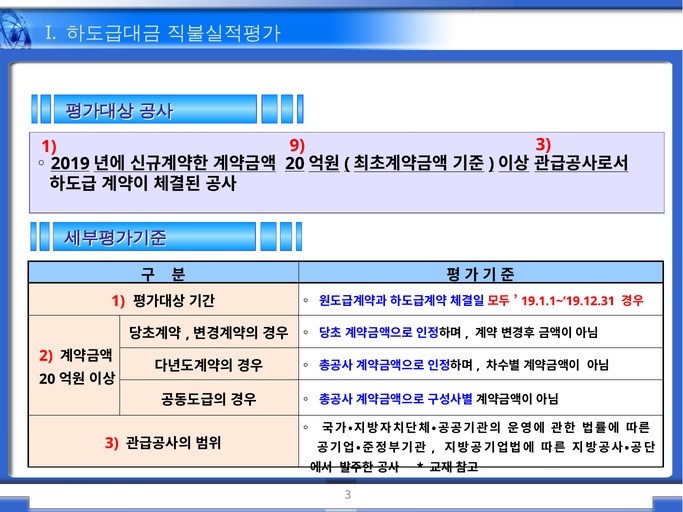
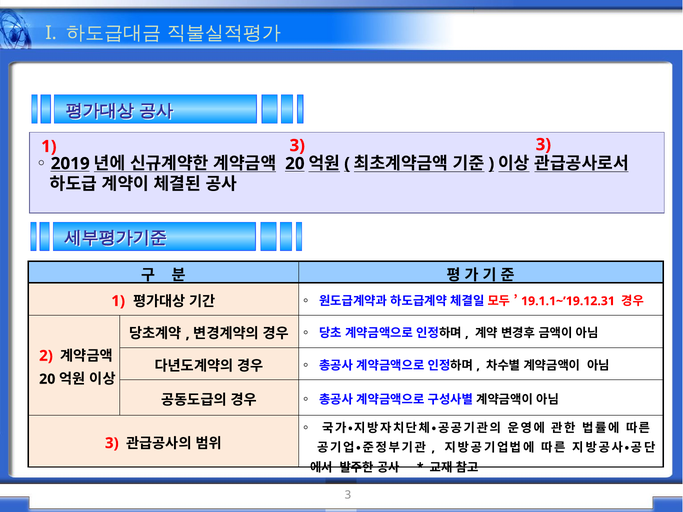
1 9: 9 -> 3 (297, 146)
